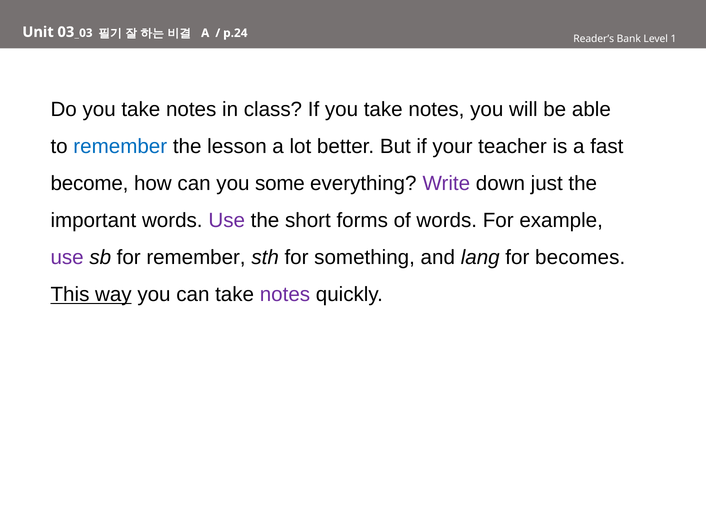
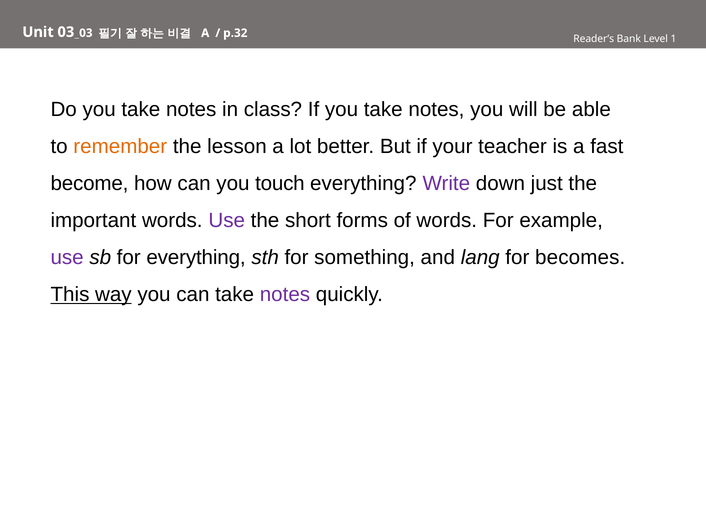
p.24: p.24 -> p.32 (235, 33)
remember colour: blue -> orange (120, 147)
some: some -> touch (280, 184)
for remember: remember -> everything (196, 258)
